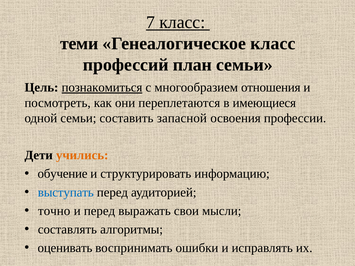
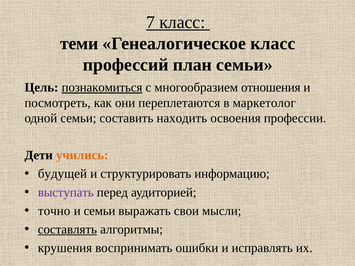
имеющиеся: имеющиеся -> маркетолог (264, 103)
запасной: запасной -> находить (182, 118)
обучение: обучение -> будущей (62, 174)
выступать colour: blue -> purple (66, 192)
и перед: перед -> семьи (100, 211)
составлять underline: none -> present (67, 230)
оценивать: оценивать -> крушения (65, 248)
